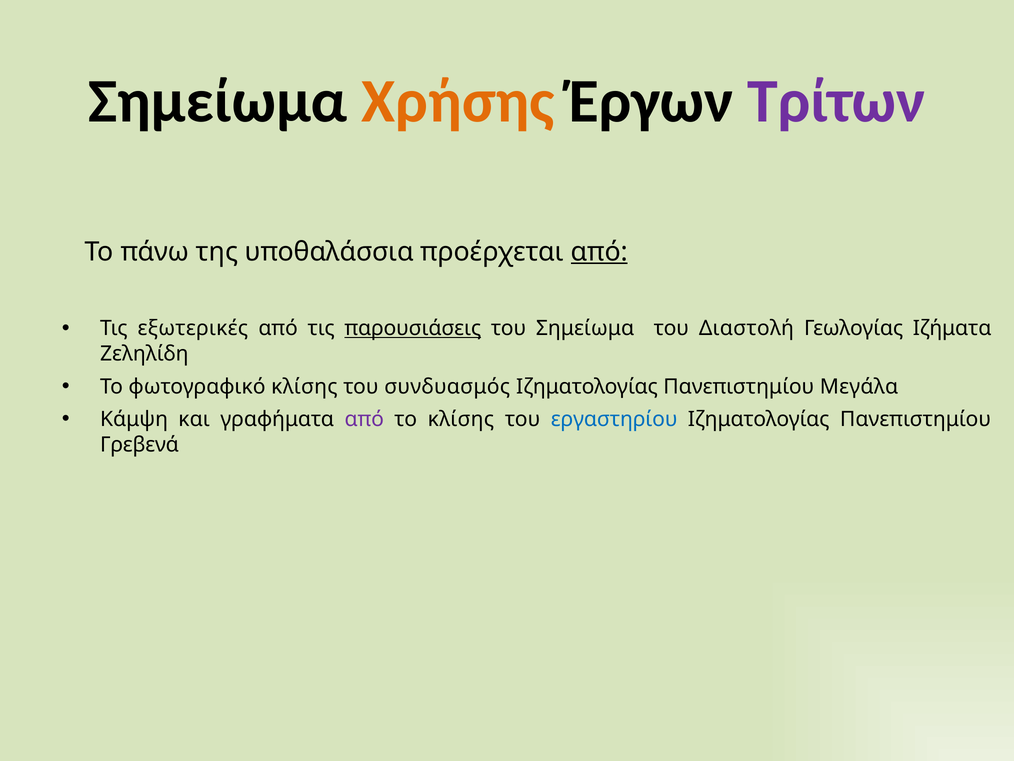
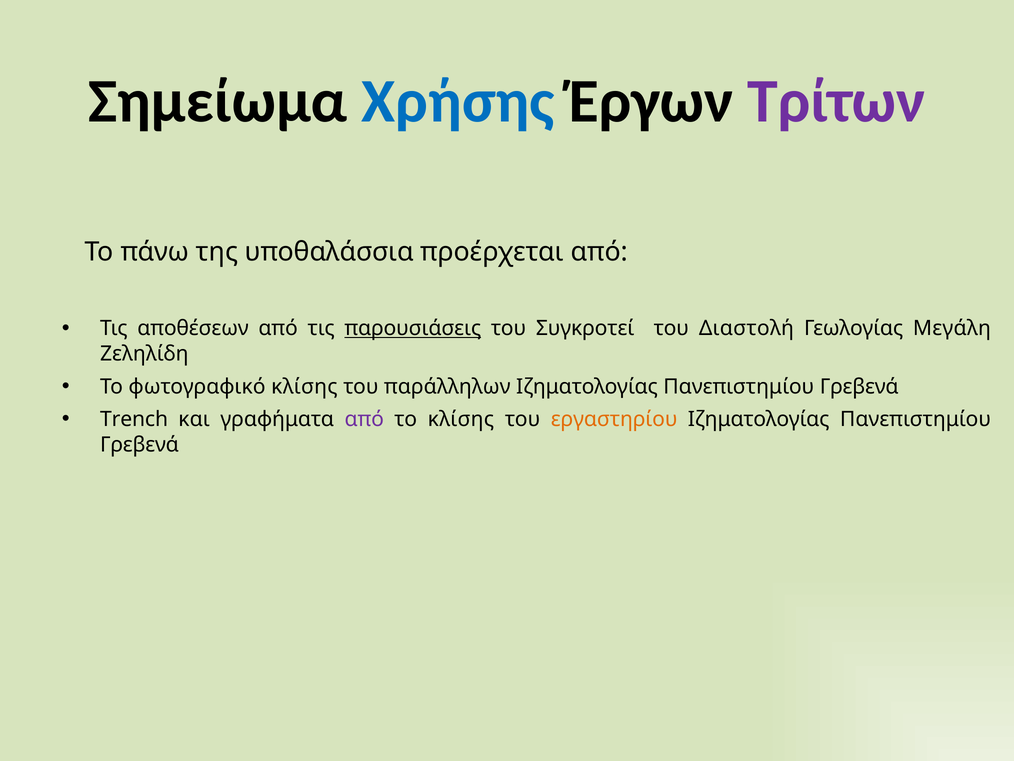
Χρήσης colour: orange -> blue (458, 101)
από underline: present -> none (599, 252)
εξωτερικές: εξωτερικές -> αποθέσεων (193, 328)
του Σημείωμα: Σημείωμα -> Συγκροτεί (585, 328)
Ιζήματα: Ιζήματα -> Μεγάλη (952, 328)
συνδυασμός: συνδυασμός -> παράλληλων (447, 386)
Μεγάλα: Μεγάλα -> Γρεβενά (859, 386)
Κάμψη: Κάμψη -> Trench (134, 419)
εργαστηρίου colour: blue -> orange (614, 419)
